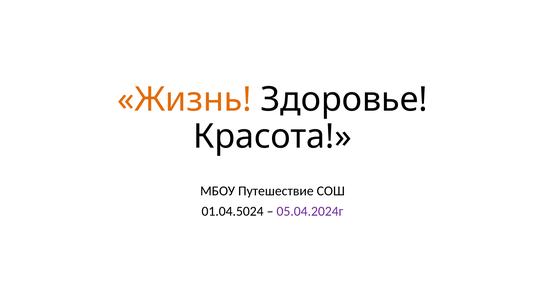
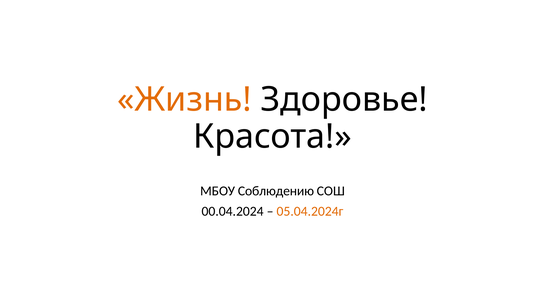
Путешествие: Путешествие -> Соблюдению (276, 191)
01.04.5024: 01.04.5024 -> 00.04.2024 (233, 211)
05.04.2024г colour: purple -> orange (310, 211)
